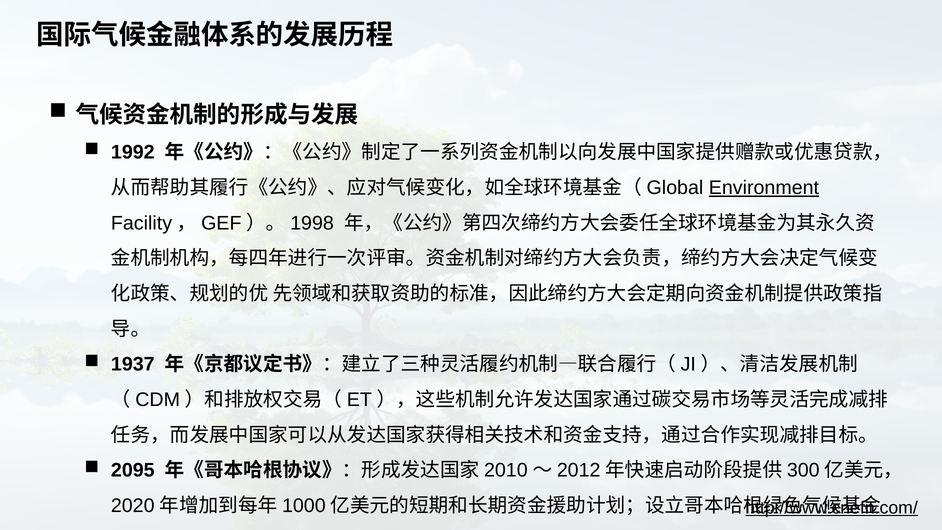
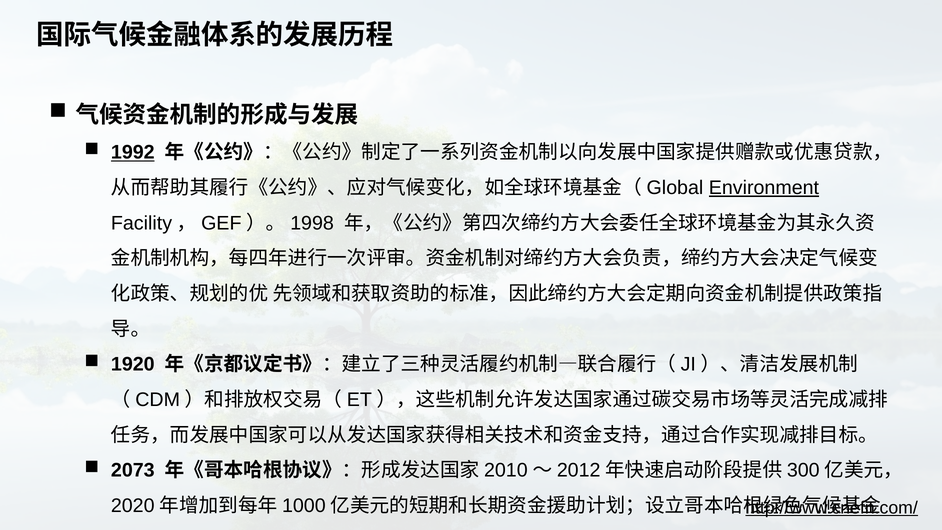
1992 underline: none -> present (133, 152)
1937: 1937 -> 1920 (133, 364)
2095: 2095 -> 2073 (133, 470)
